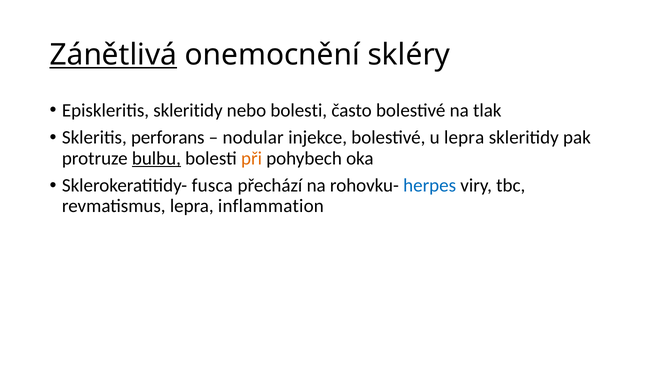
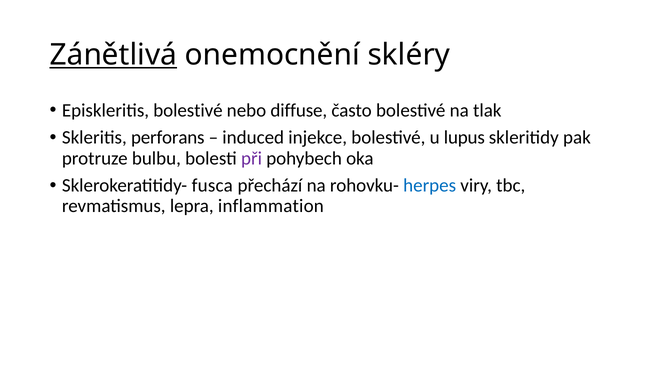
Episkleritis skleritidy: skleritidy -> bolestivé (188, 110)
nebo bolesti: bolesti -> diffuse (299, 110)
nodular: nodular -> induced (253, 138)
u lepra: lepra -> lupus (464, 138)
bulbu underline: present -> none (156, 158)
při colour: orange -> purple (252, 158)
